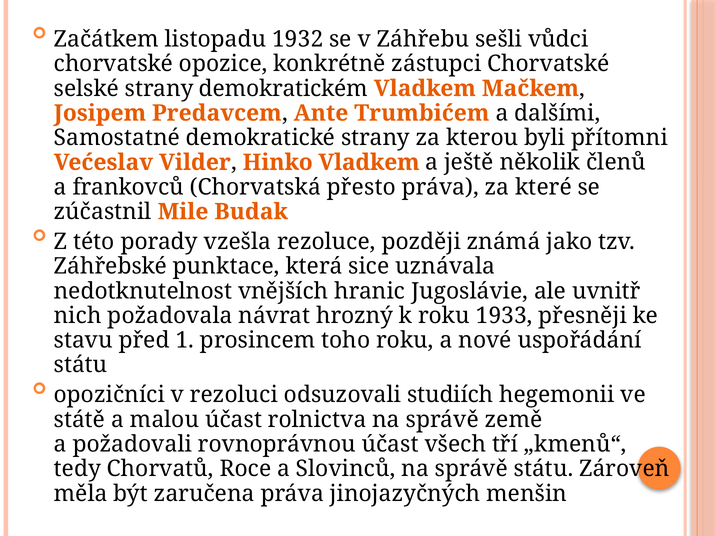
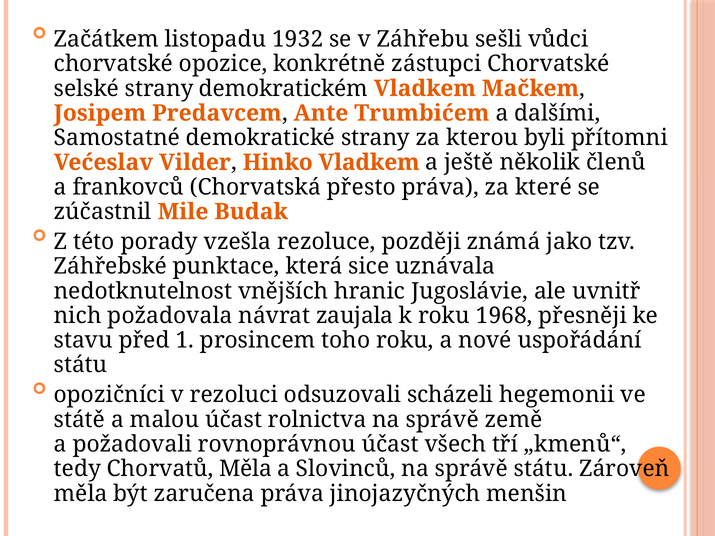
hrozný: hrozný -> zaujala (355, 316)
1933: 1933 -> 1968 (504, 316)
studiích: studiích -> scházeli (450, 395)
Chorvatů Roce: Roce -> Měla (246, 469)
